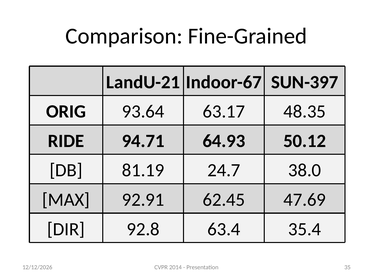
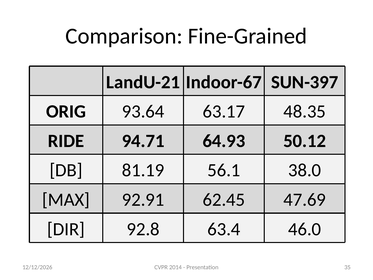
24.7: 24.7 -> 56.1 (224, 170)
35.4: 35.4 -> 46.0 (305, 229)
